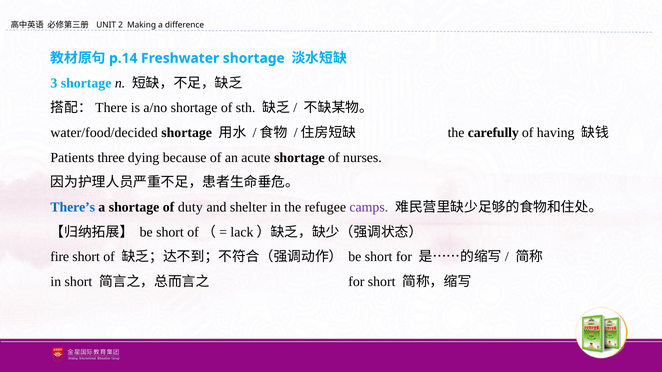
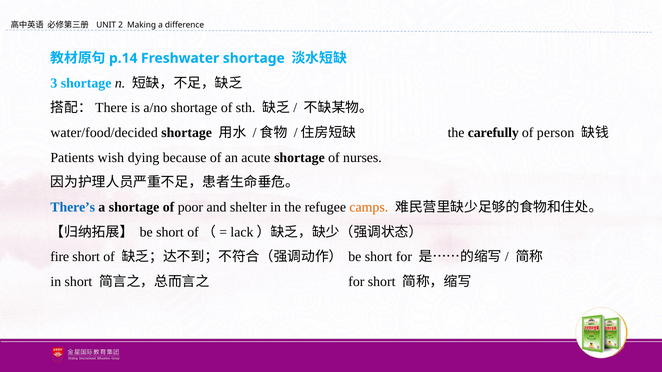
having: having -> person (556, 133)
three: three -> wish (111, 158)
duty: duty -> poor (190, 207)
camps colour: purple -> orange (369, 207)
